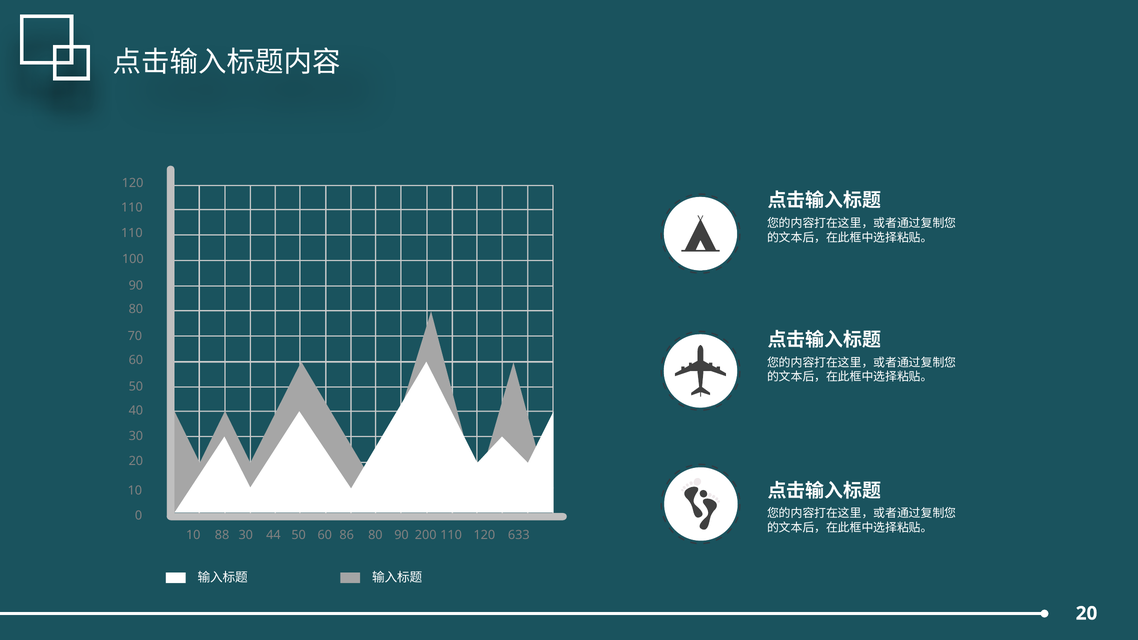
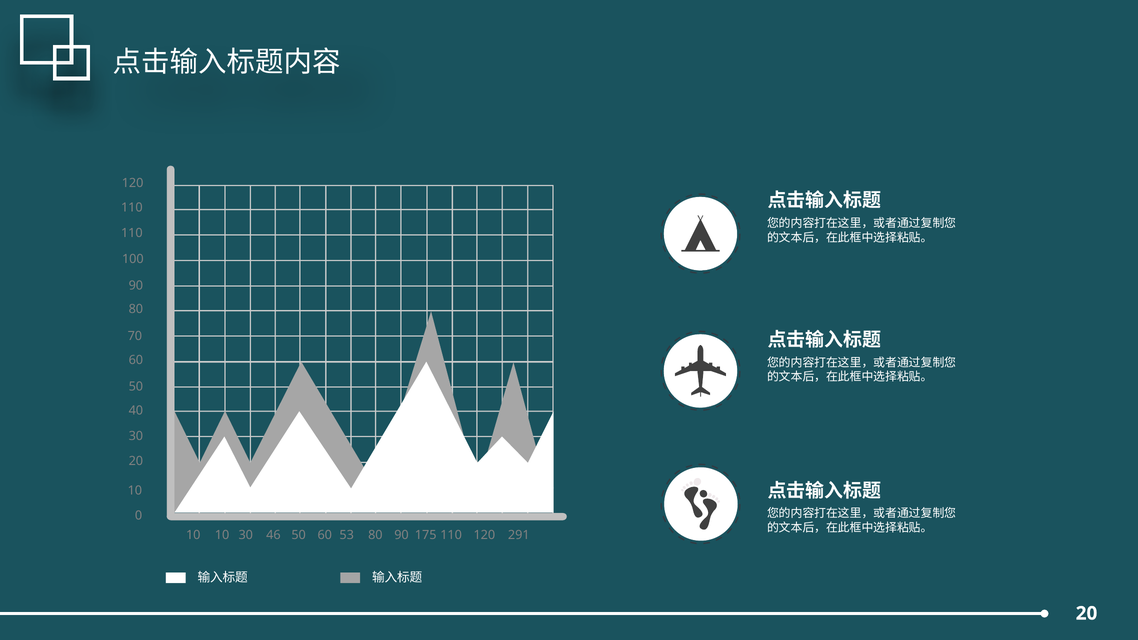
10 88: 88 -> 10 (222, 535)
44: 44 -> 46 (273, 535)
86: 86 -> 53 (347, 535)
200: 200 -> 175 (426, 535)
633: 633 -> 291 (519, 535)
